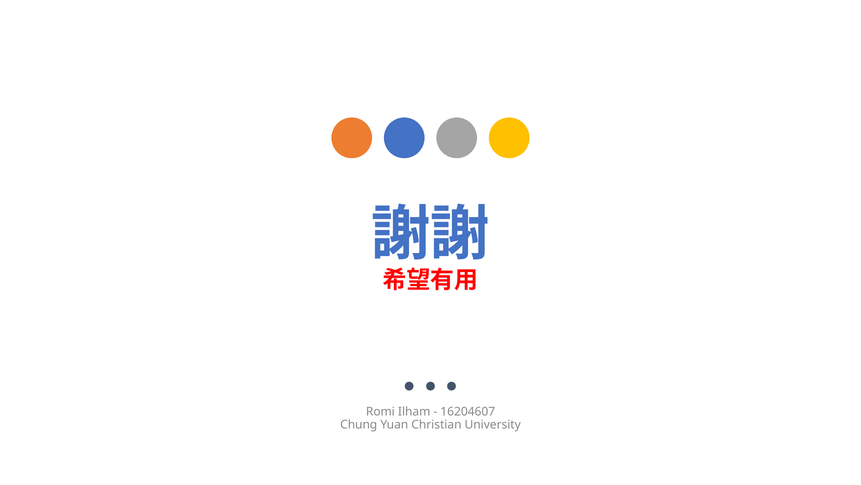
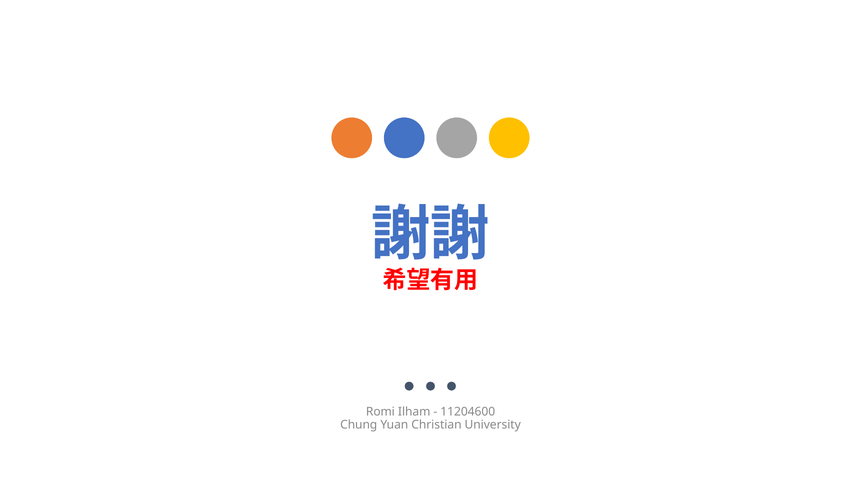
16204607: 16204607 -> 11204600 (468, 411)
